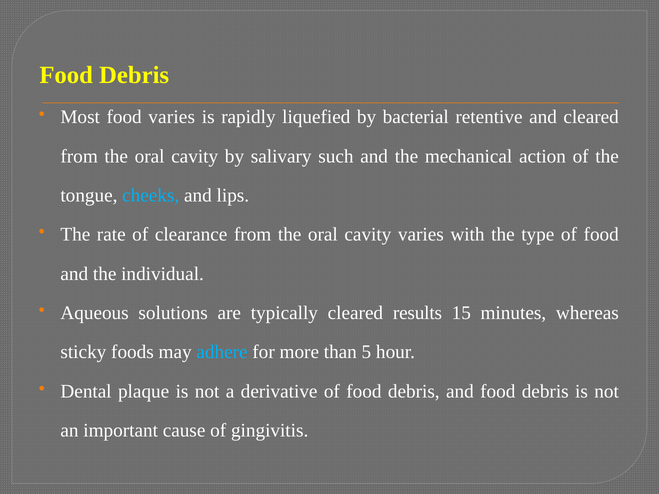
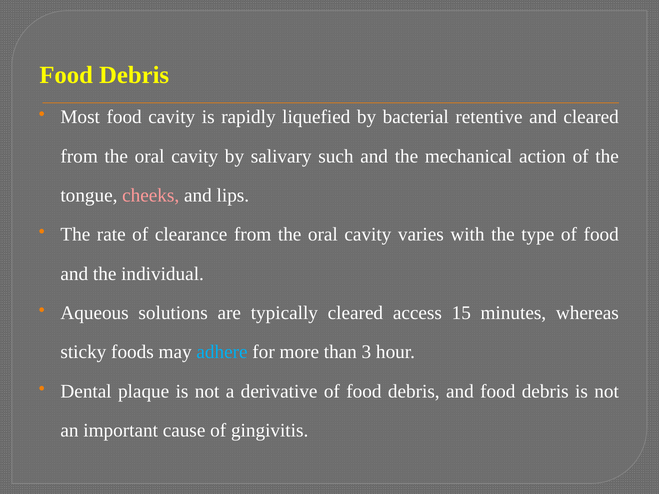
food varies: varies -> cavity (172, 117)
cheeks colour: light blue -> pink (151, 195)
results: results -> access (417, 313)
5: 5 -> 3 (366, 352)
